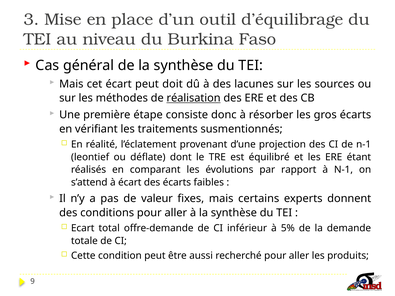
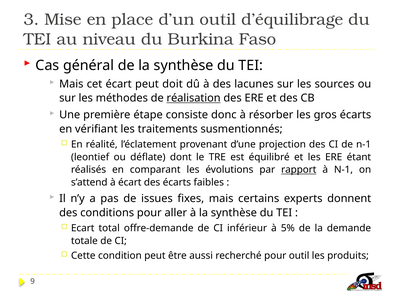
rapport underline: none -> present (299, 170)
valeur: valeur -> issues (157, 199)
recherché pour aller: aller -> outil (299, 256)
